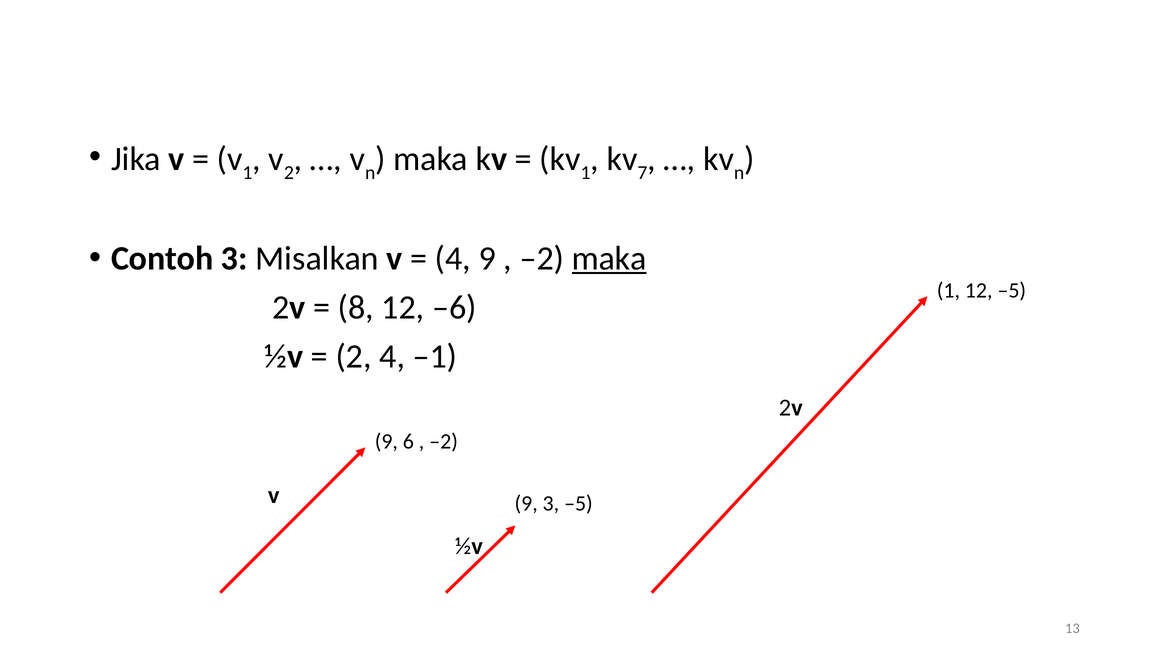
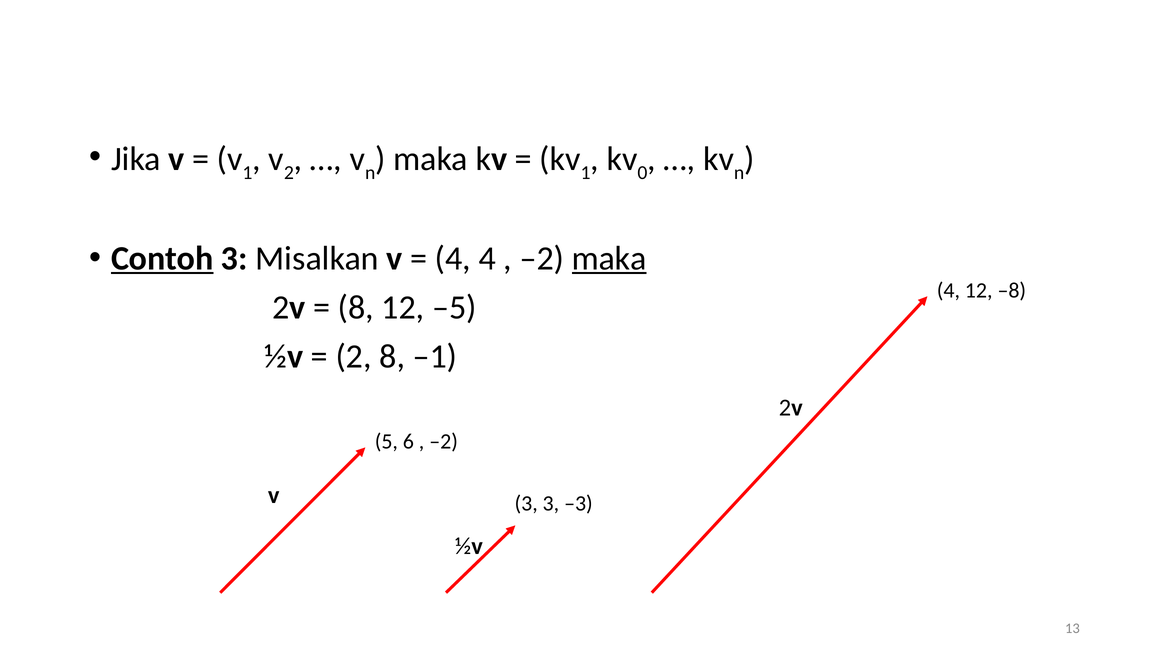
7: 7 -> 0 (642, 172)
Contoh underline: none -> present (162, 258)
4 9: 9 -> 4 (487, 258)
1: 1 -> 4 (948, 290)
12 –5: –5 -> –8 (1012, 290)
–6: –6 -> –5 (454, 307)
2 4: 4 -> 8 (392, 356)
9: 9 -> 5 (386, 441)
9: 9 -> 3 (526, 503)
3 –5: –5 -> –3 (578, 503)
